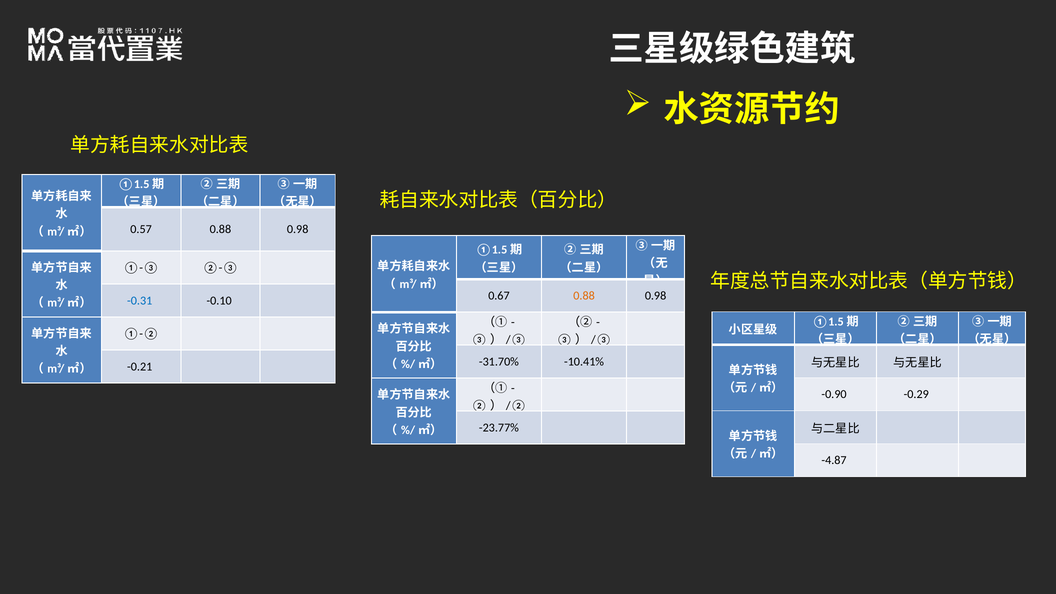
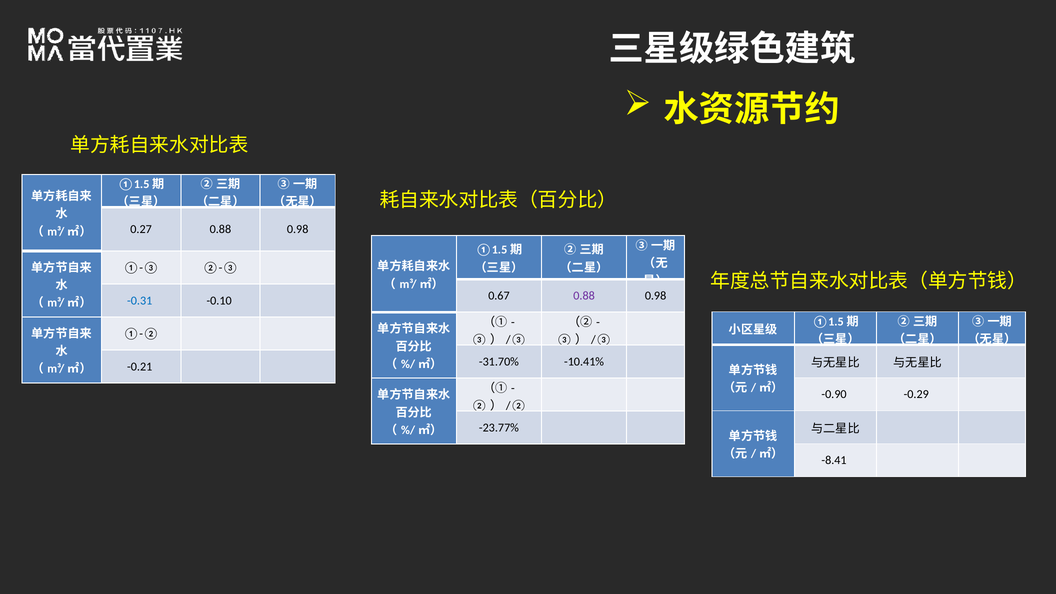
0.57: 0.57 -> 0.27 (141, 229)
0.88 colour: orange -> purple (584, 296)
-4.87: -4.87 -> -8.41 (834, 460)
